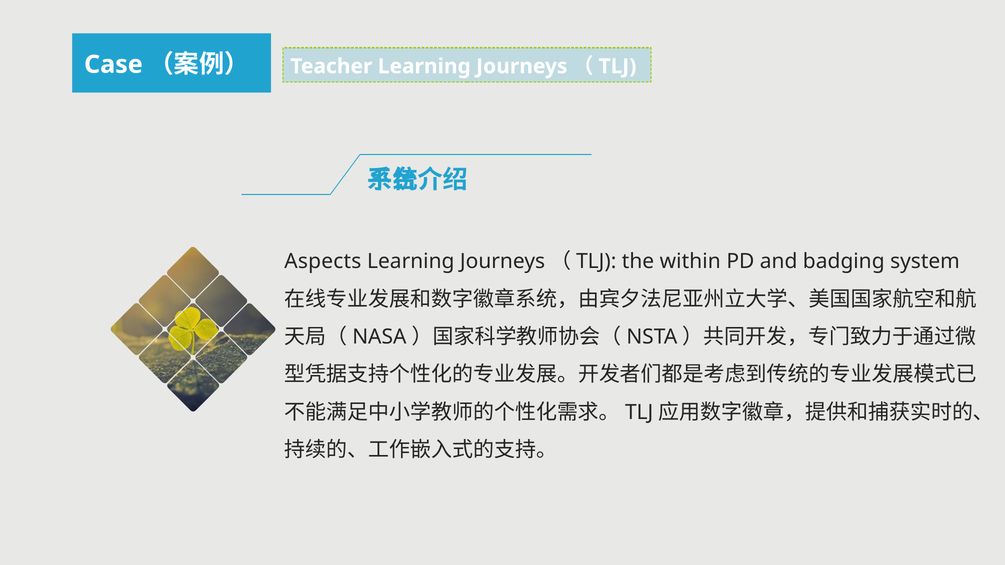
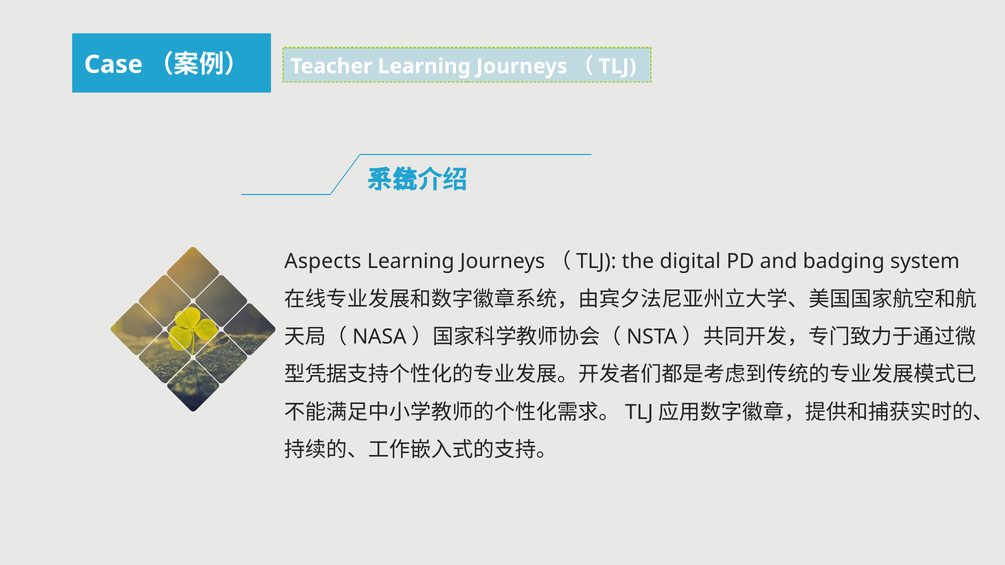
within: within -> digital (690, 262)
